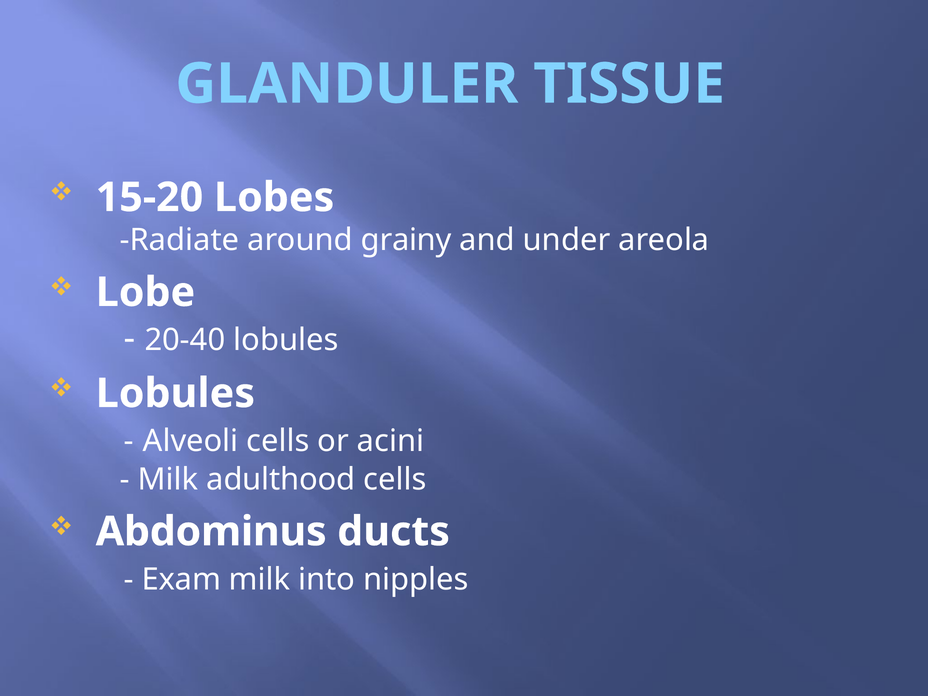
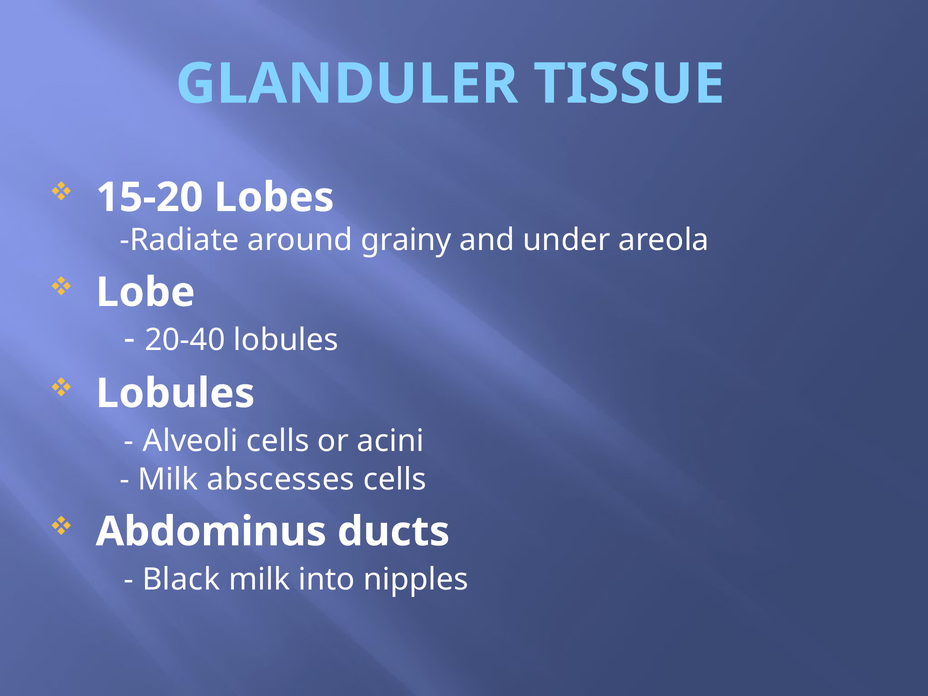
adulthood: adulthood -> abscesses (281, 479)
Exam: Exam -> Black (181, 579)
